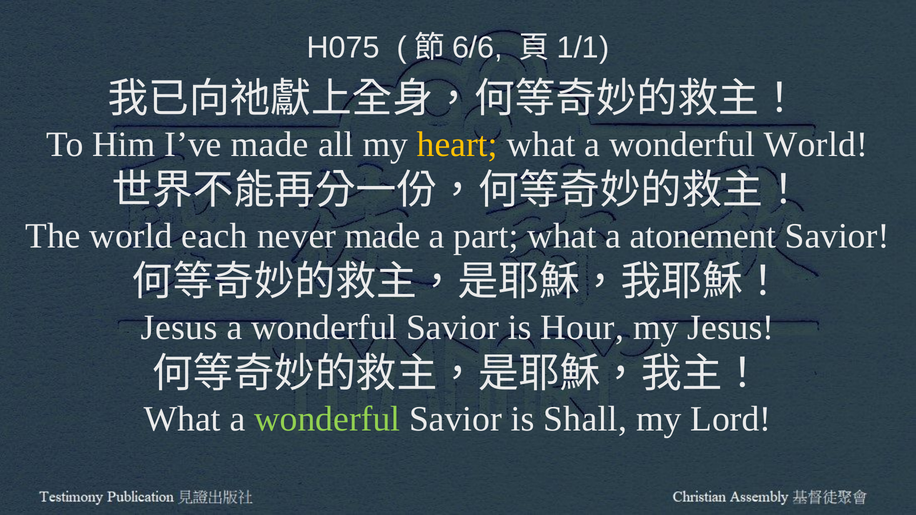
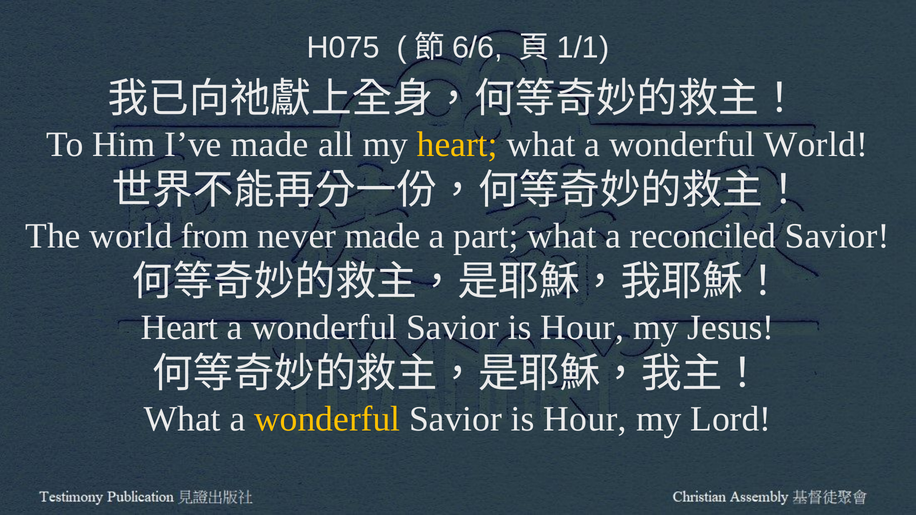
each: each -> from (215, 236)
atonement: atonement -> reconciled (703, 236)
Jesus: Jesus -> Heart (179, 328)
wonderful colour: light green -> yellow (327, 419)
Shall: Shall -> Hour (585, 419)
